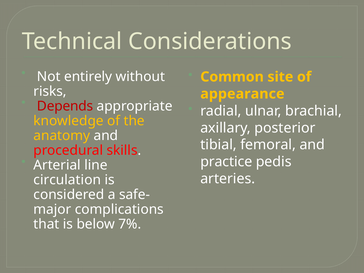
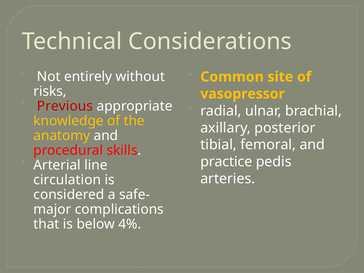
appearance: appearance -> vasopressor (243, 94)
Depends: Depends -> Previous (65, 106)
7%: 7% -> 4% (130, 224)
